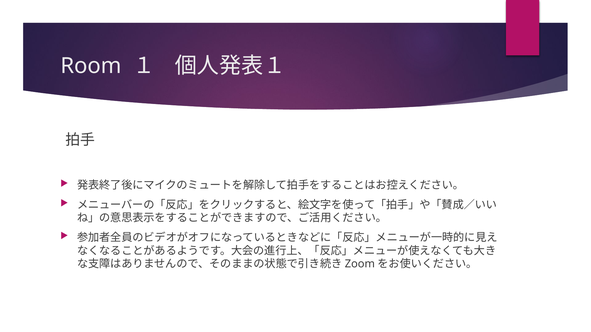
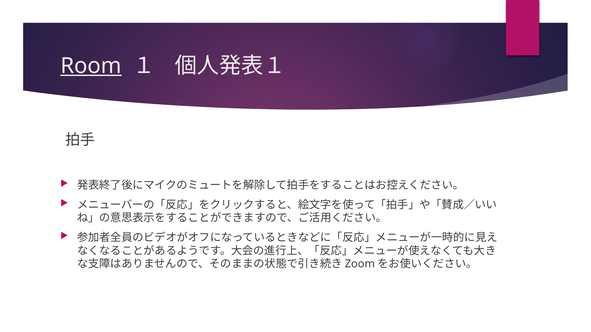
Room underline: none -> present (91, 66)
